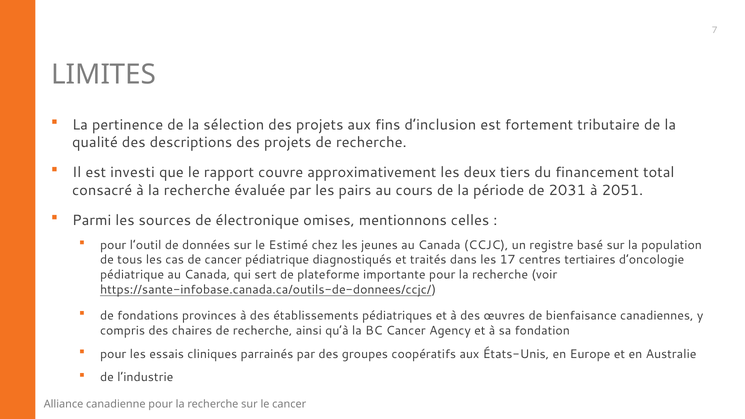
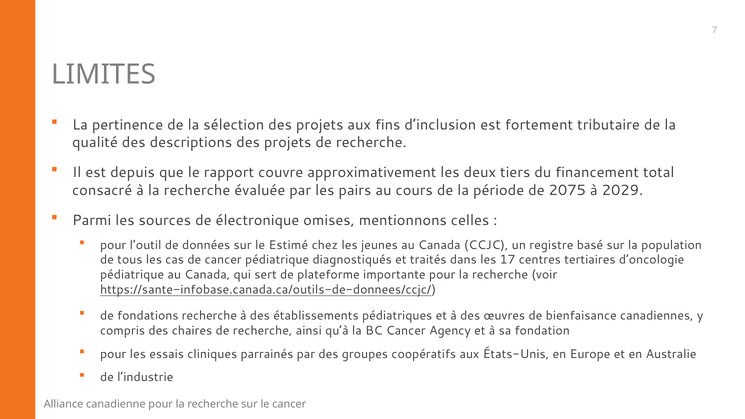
investi: investi -> depuis (133, 172)
2031: 2031 -> 2075 (567, 190)
2051: 2051 -> 2029 (622, 190)
fondations provinces: provinces -> recherche (209, 316)
